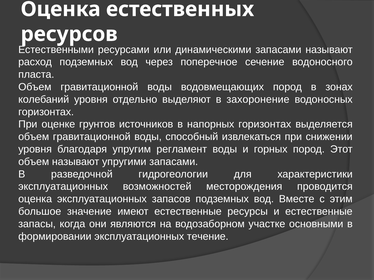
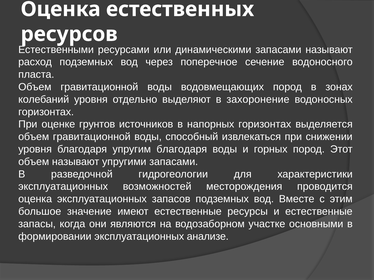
упругим регламент: регламент -> благодаря (182, 149)
течение: течение -> анализе (208, 237)
